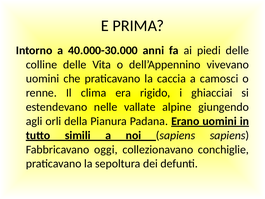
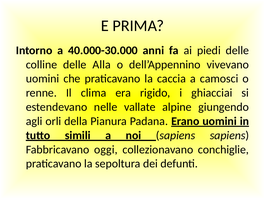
Vita: Vita -> Alla (102, 64)
